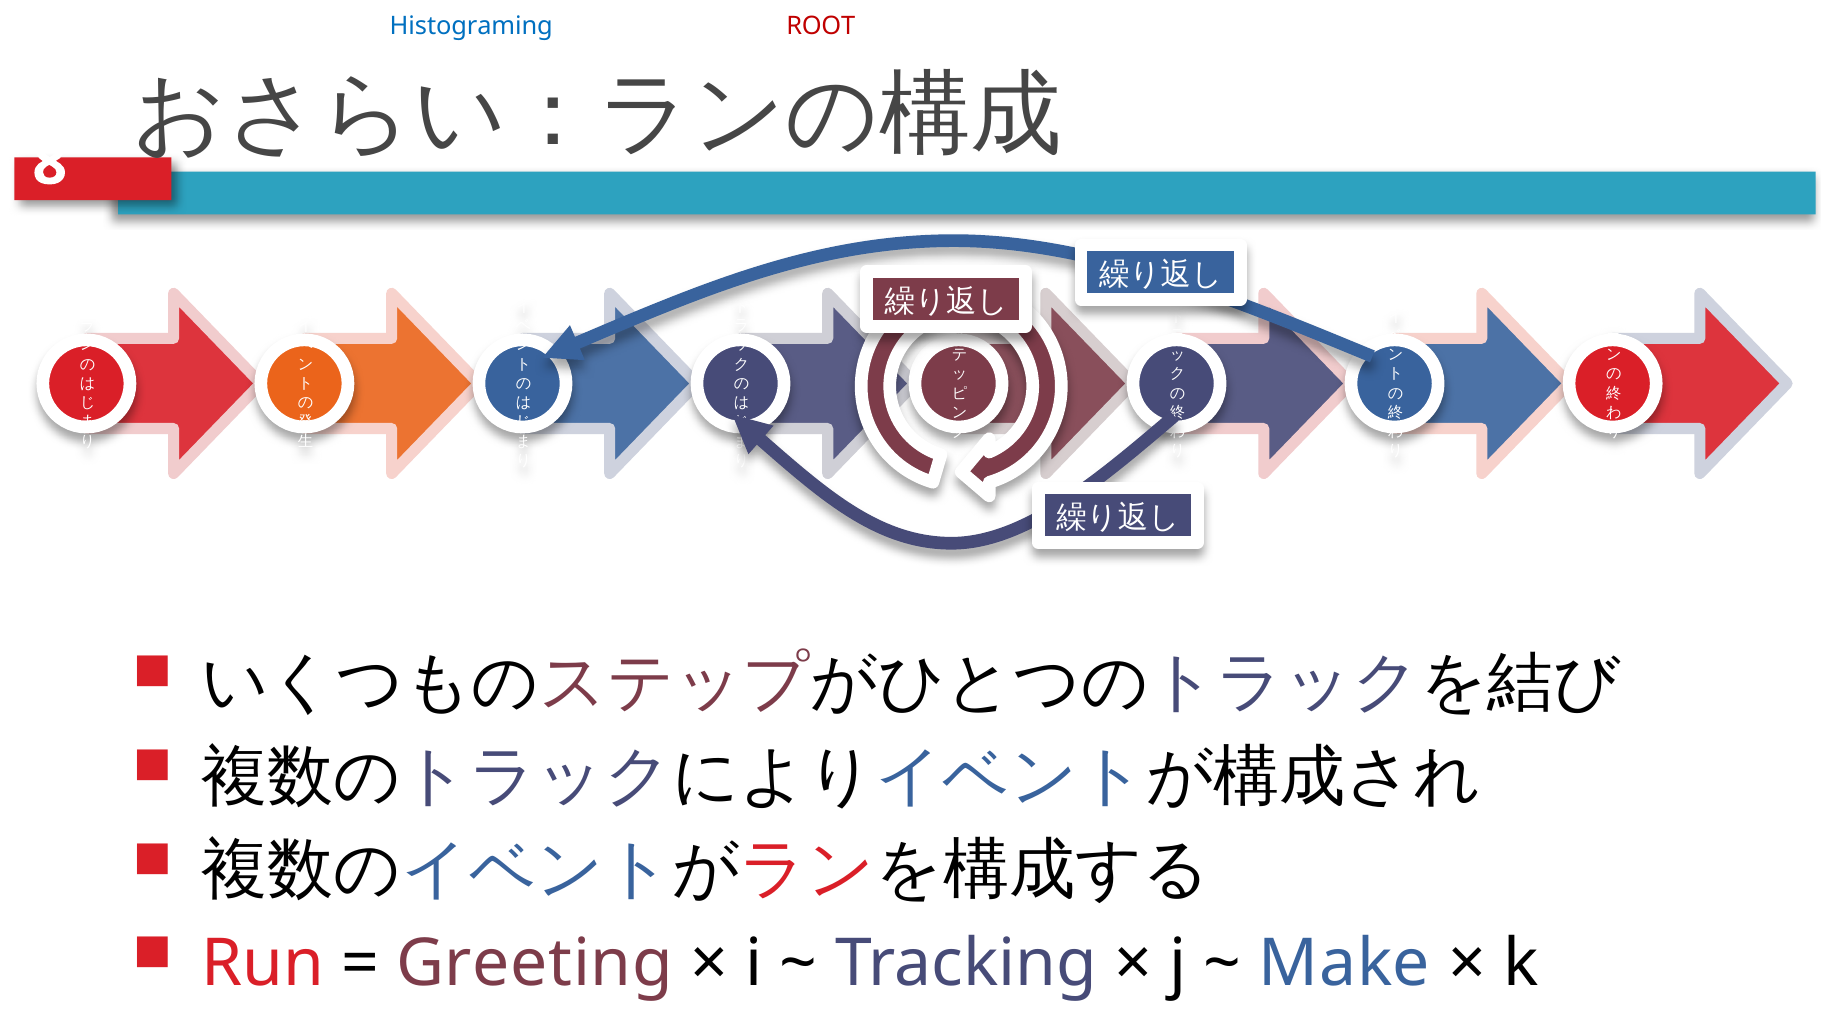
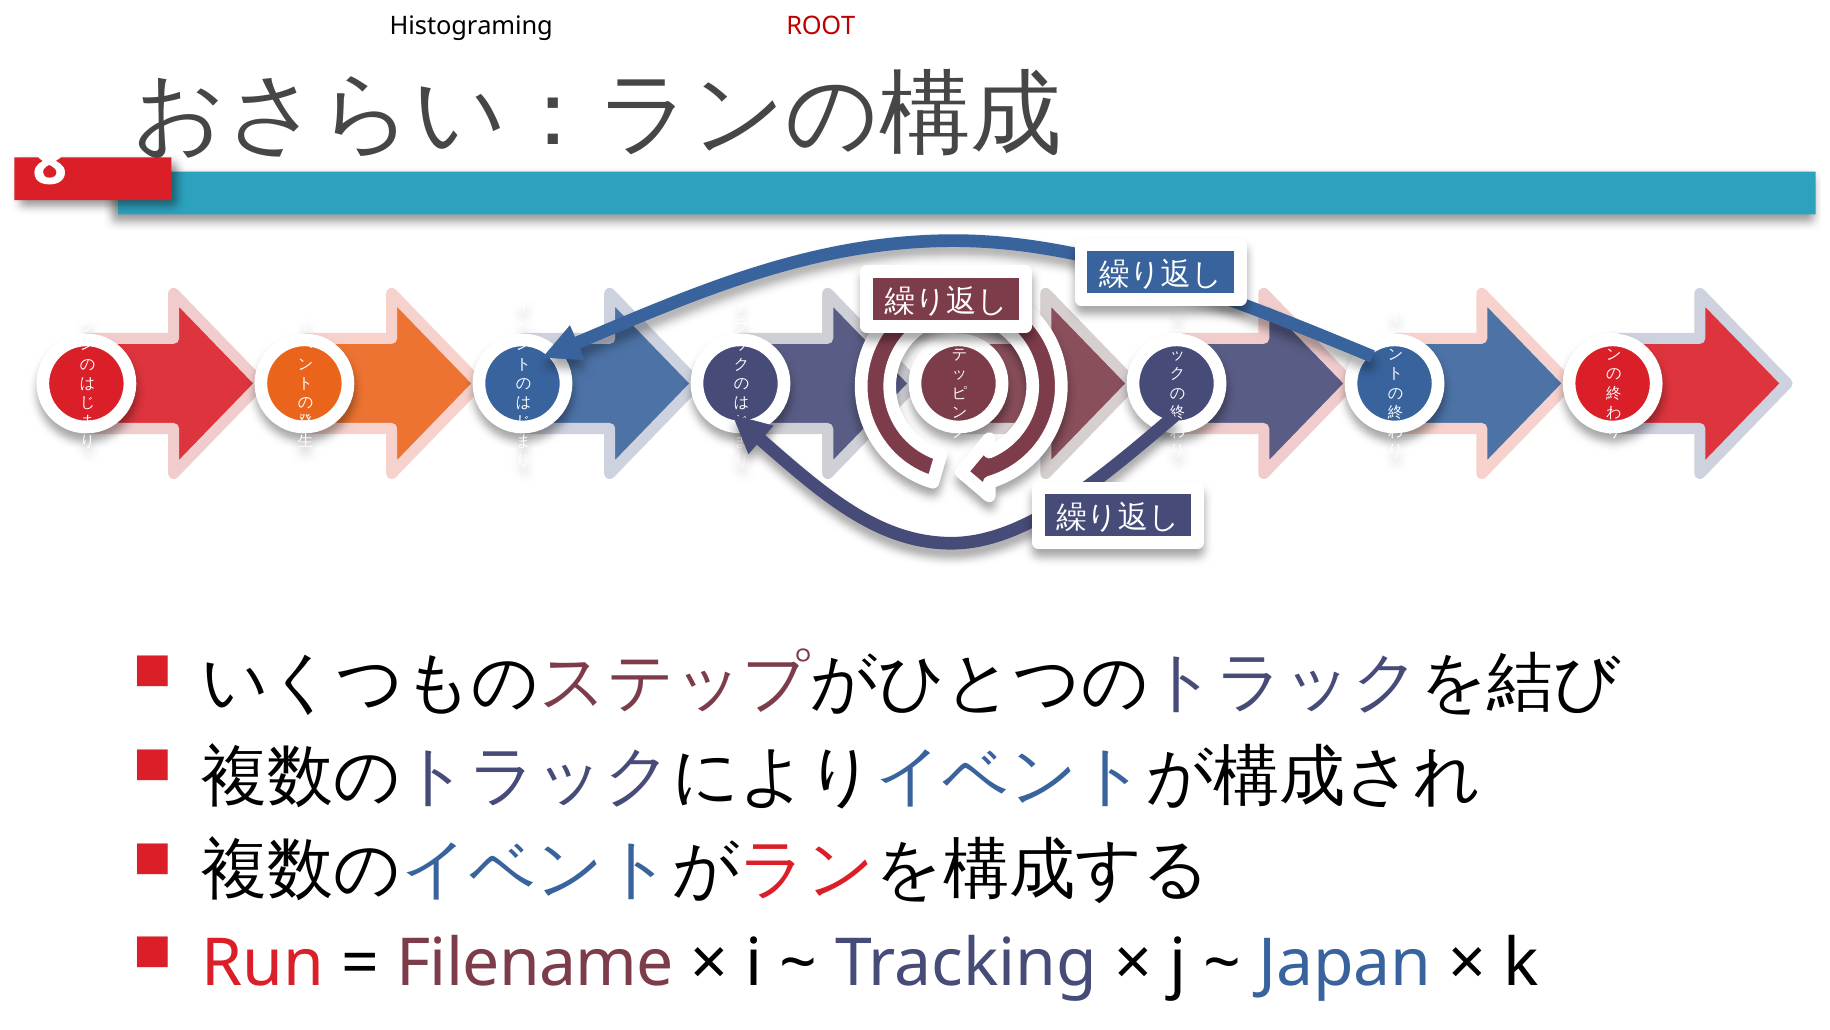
Histograming colour: blue -> black (471, 26)
Greeting: Greeting -> Filename (535, 963)
Make: Make -> Japan (1345, 963)
